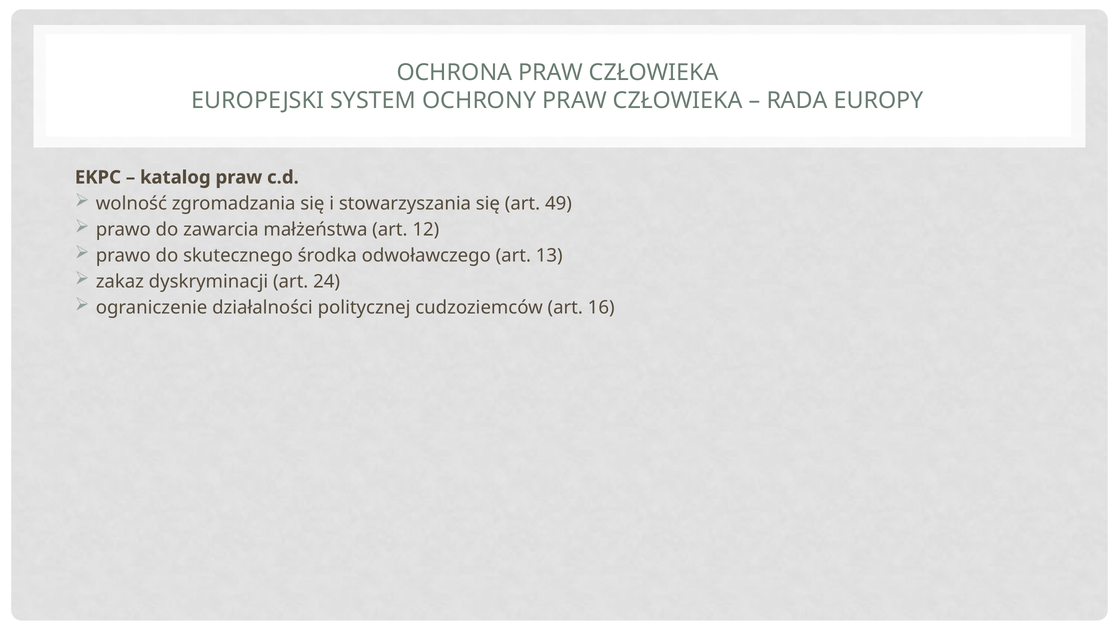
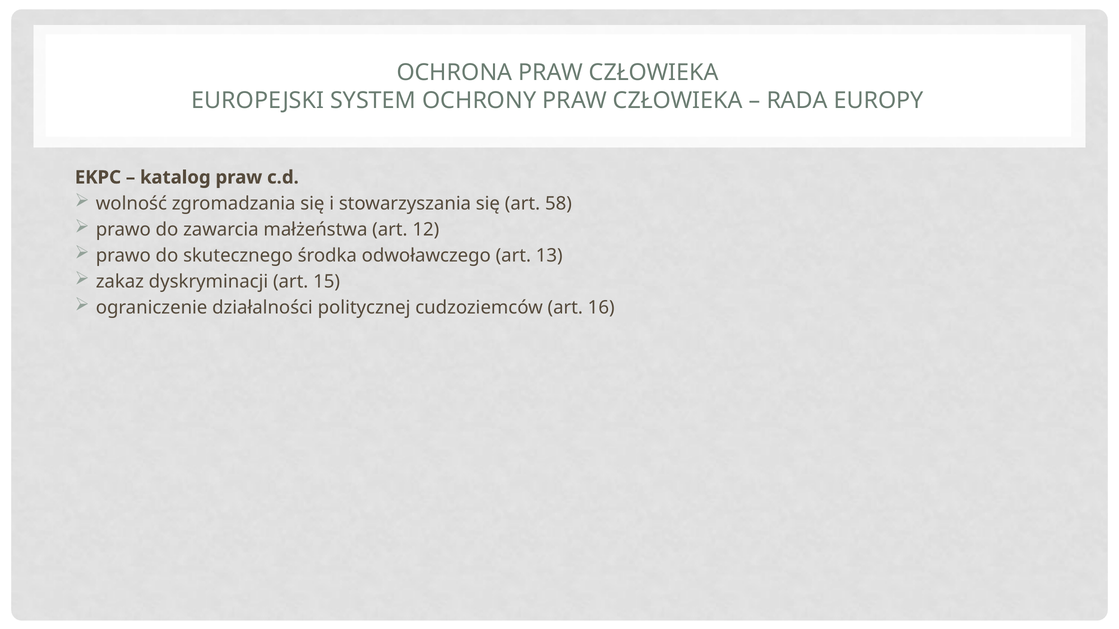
49: 49 -> 58 (558, 204)
24: 24 -> 15 (327, 282)
